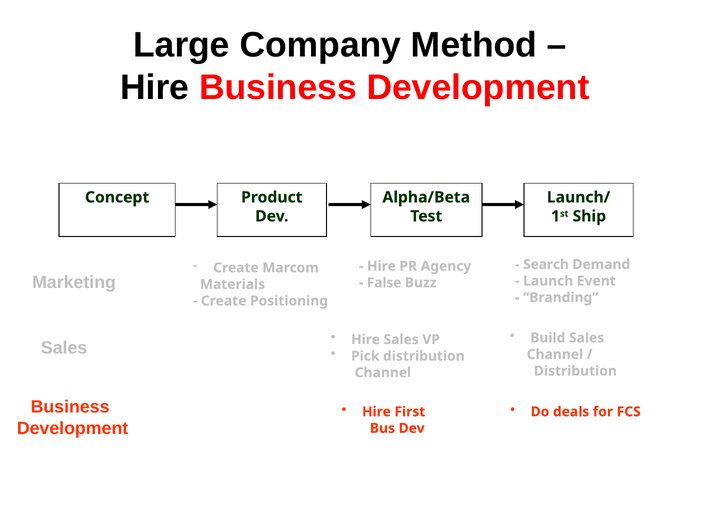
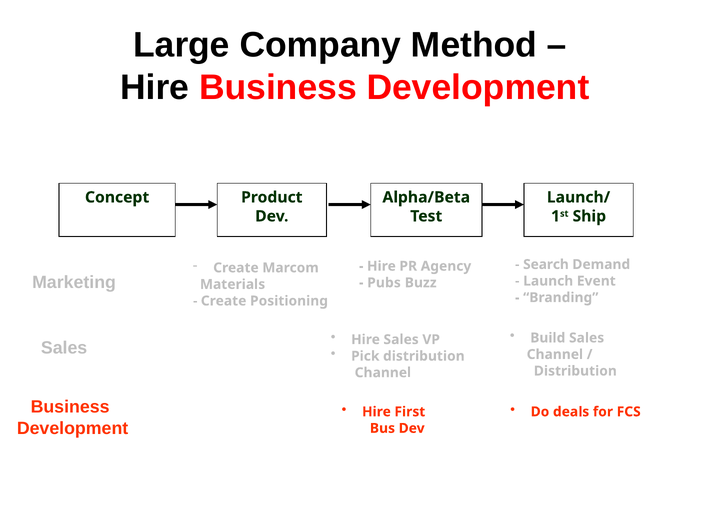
False: False -> Pubs (384, 283)
